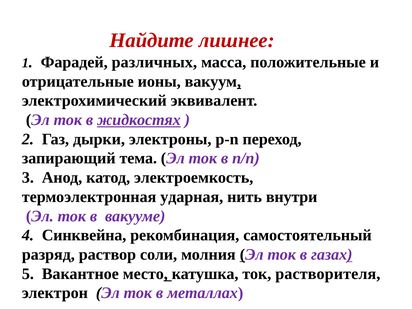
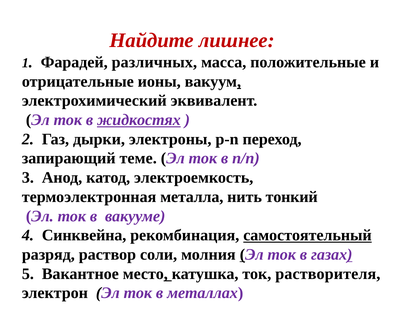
тема: тема -> теме (138, 158)
ударная: ударная -> металла (192, 197)
внутри: внутри -> тонкий (292, 197)
самостоятельный underline: none -> present (307, 235)
